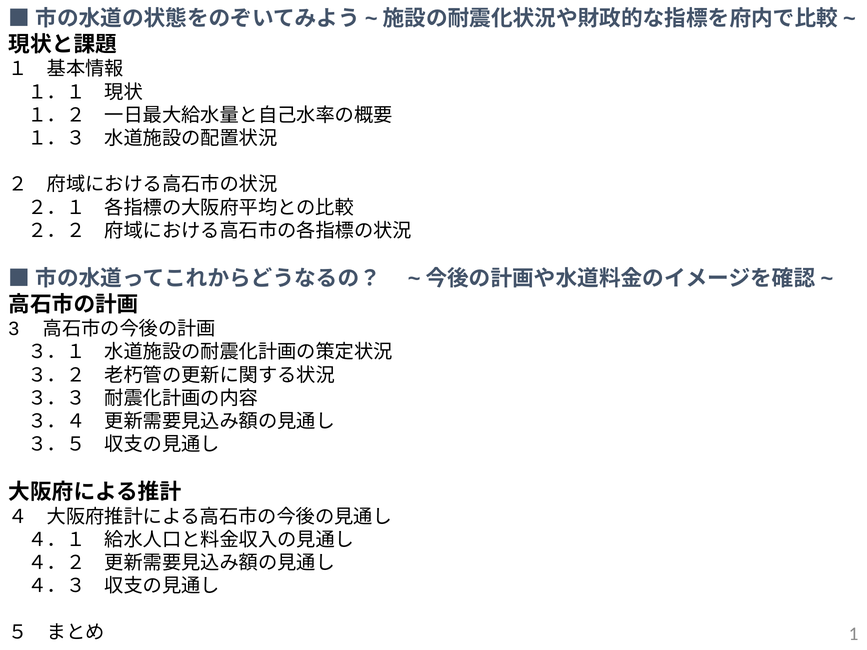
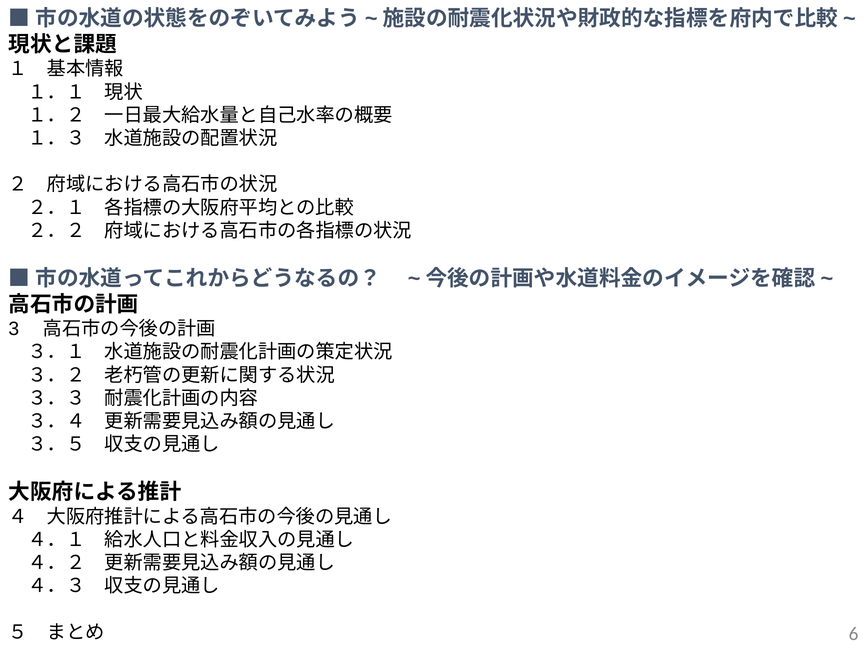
1: 1 -> 6 (854, 634)
